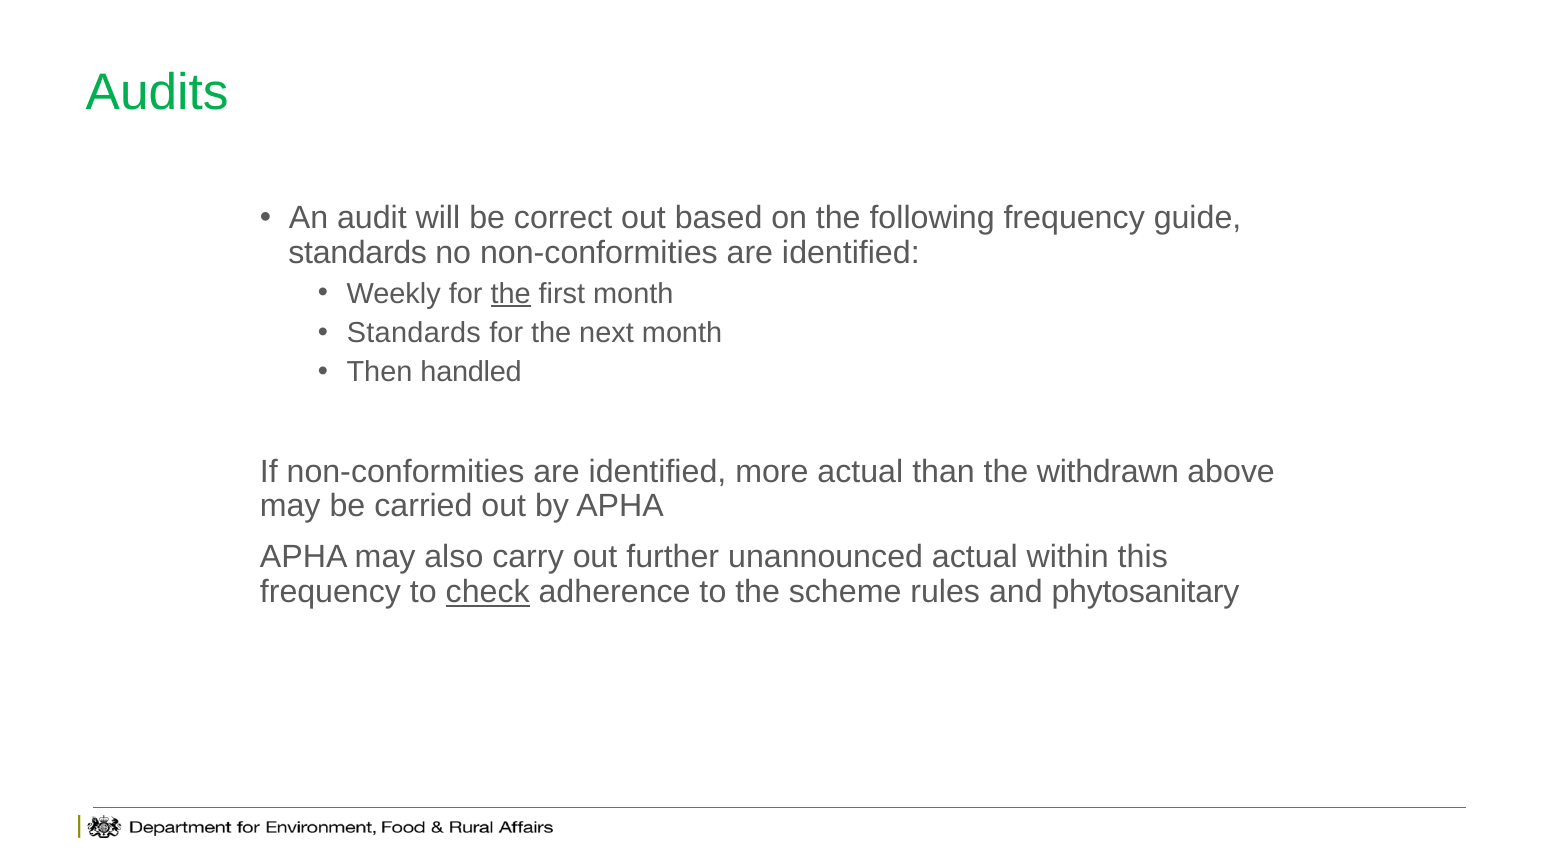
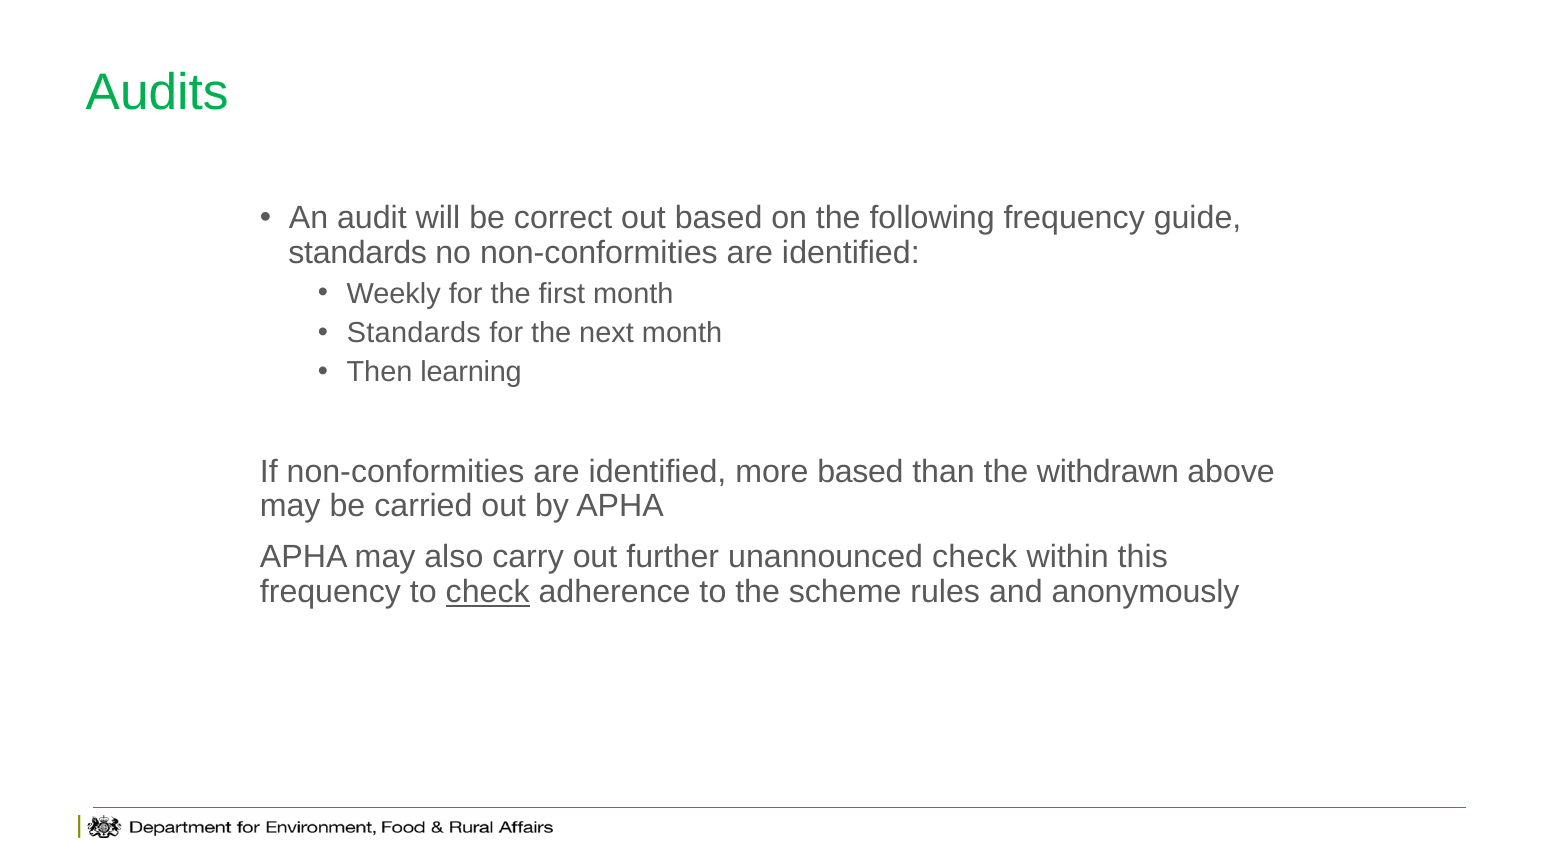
the underline: present -> none (511, 294)
handled: handled -> learning (471, 372)
more actual: actual -> based (860, 472)
unannounced actual: actual -> check (975, 557)
phytosanitary: phytosanitary -> anonymously (1145, 592)
